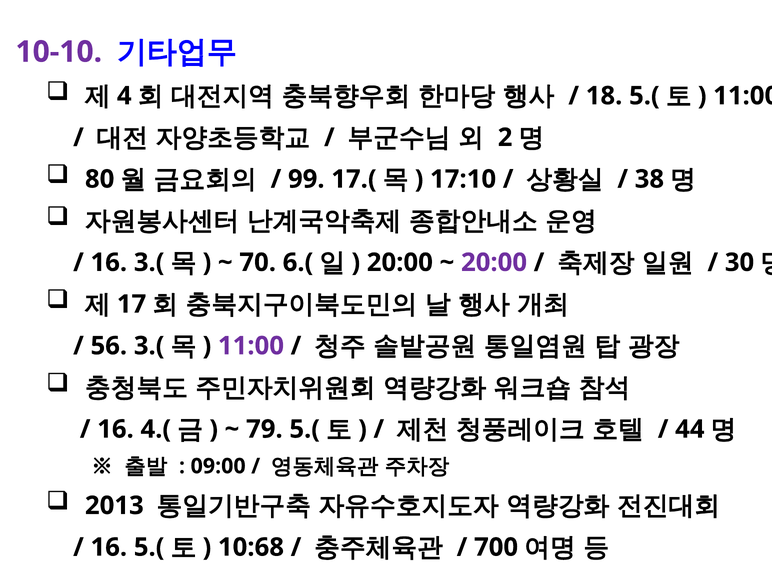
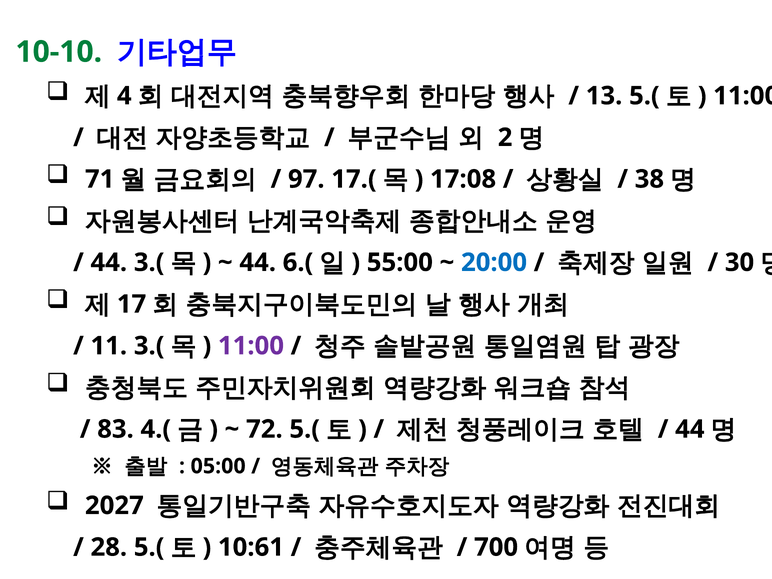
10-10 colour: purple -> green (59, 52)
18: 18 -> 13 (604, 96)
80: 80 -> 71 (100, 179)
99: 99 -> 97 (306, 179)
17:10: 17:10 -> 17:08 (463, 179)
16: 16 -> 44 (109, 262)
70: 70 -> 44 (258, 262)
20:00: 20:00 -> 55:00 (400, 262)
20:00 colour: purple -> blue (494, 262)
56: 56 -> 11 (109, 346)
16: 16 -> 83 (115, 429)
79: 79 -> 72 (264, 429)
09:00: 09:00 -> 05:00 (218, 466)
2013: 2013 -> 2027 (114, 506)
16: 16 -> 28 (109, 547)
10:68: 10:68 -> 10:61 (251, 547)
